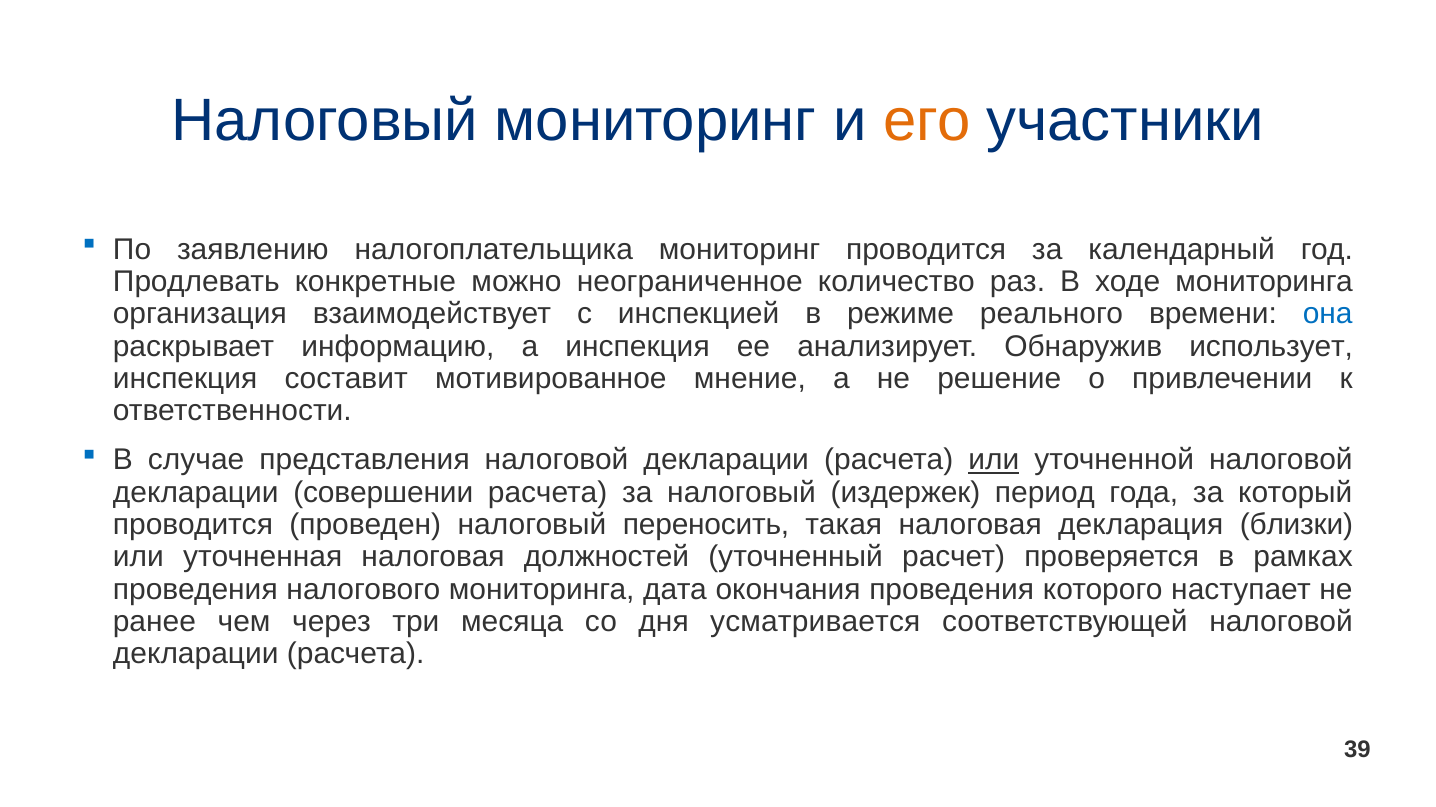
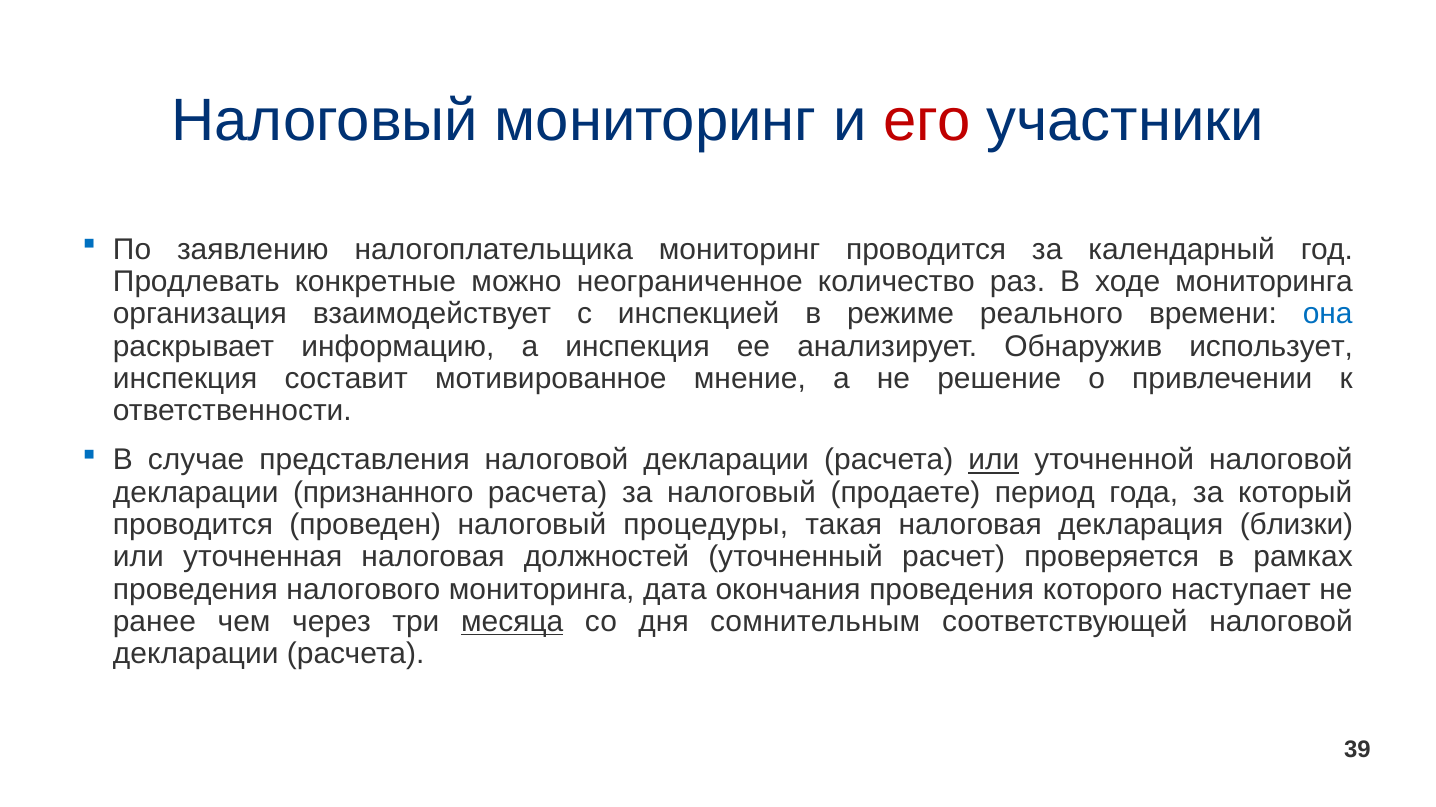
его colour: orange -> red (927, 120)
совершении: совершении -> признанного (383, 493)
издержек: издержек -> продаете (905, 493)
переносить: переносить -> процедуры (706, 525)
месяца underline: none -> present (512, 622)
усматривается: усматривается -> сомнительным (815, 622)
